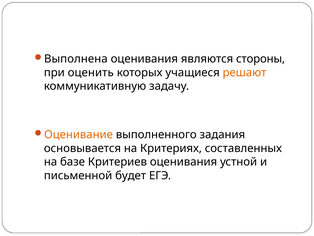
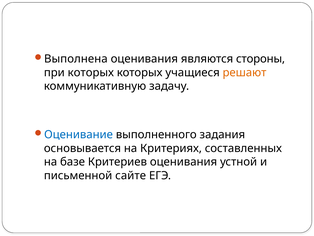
при оценить: оценить -> которых (91, 72)
Оценивание colour: orange -> blue (78, 134)
будет: будет -> сайте (131, 175)
